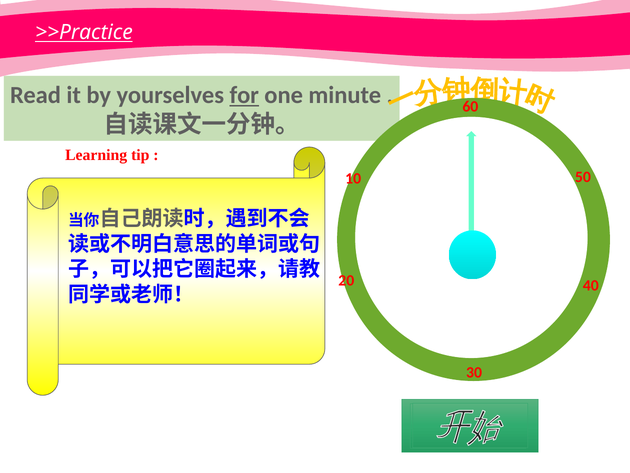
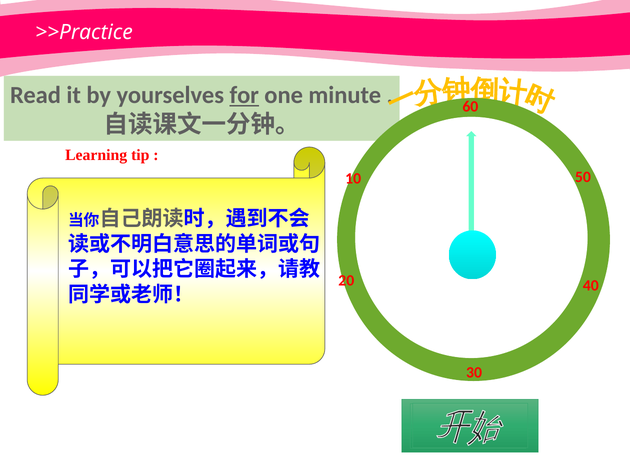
>>Practice underline: present -> none (84, 32)
